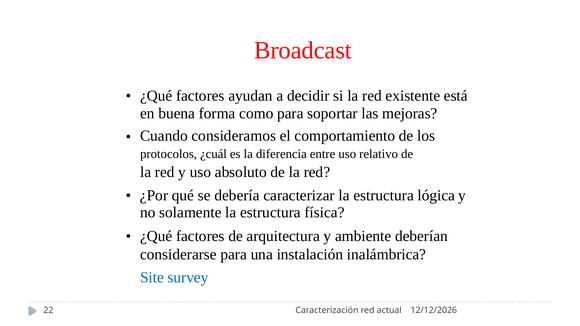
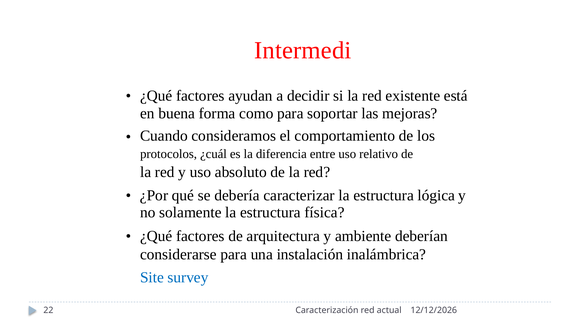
Broadcast: Broadcast -> Intermedi (303, 51)
